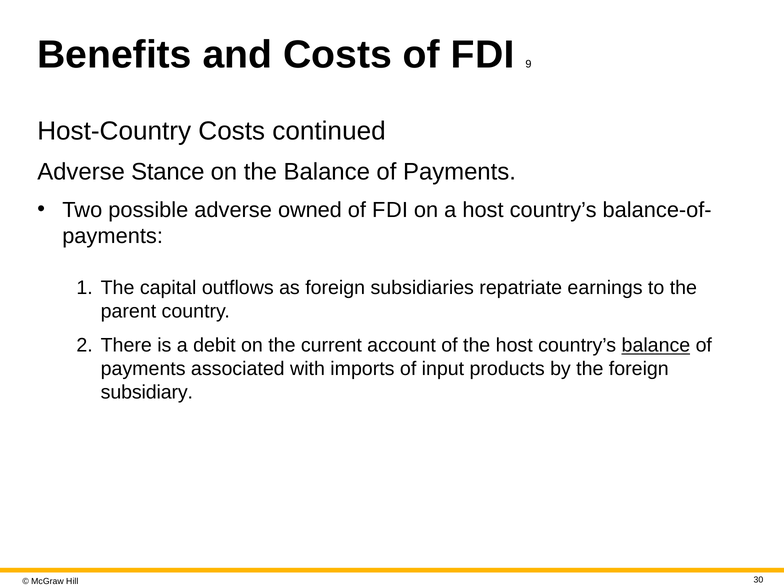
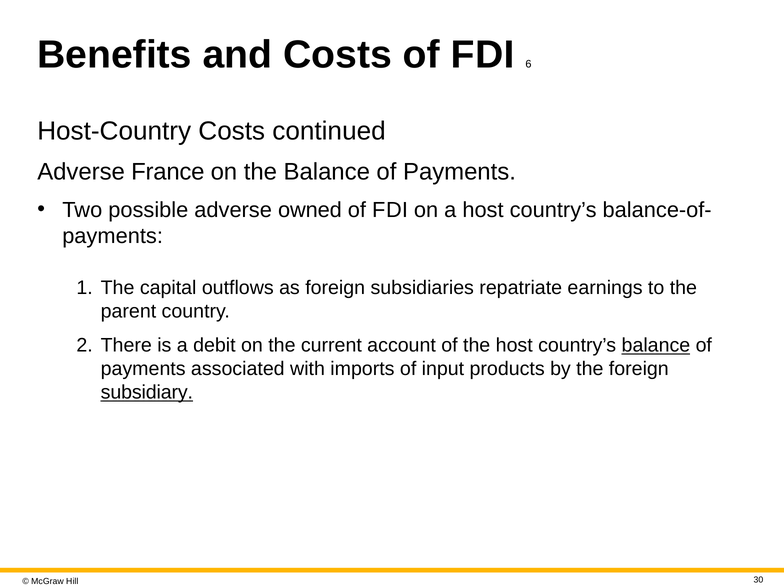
9: 9 -> 6 (528, 64)
Stance: Stance -> France (168, 172)
subsidiary underline: none -> present (147, 393)
